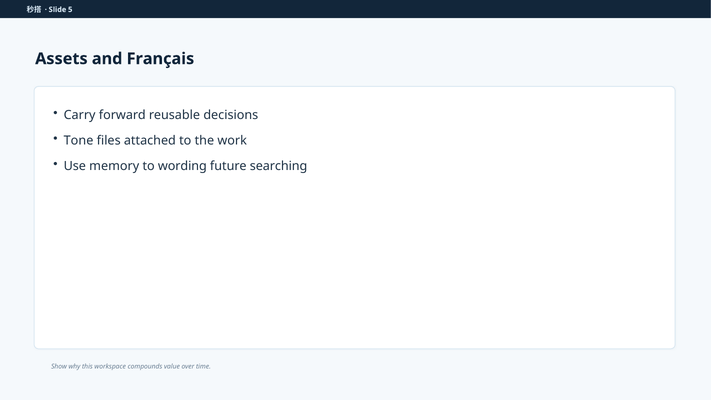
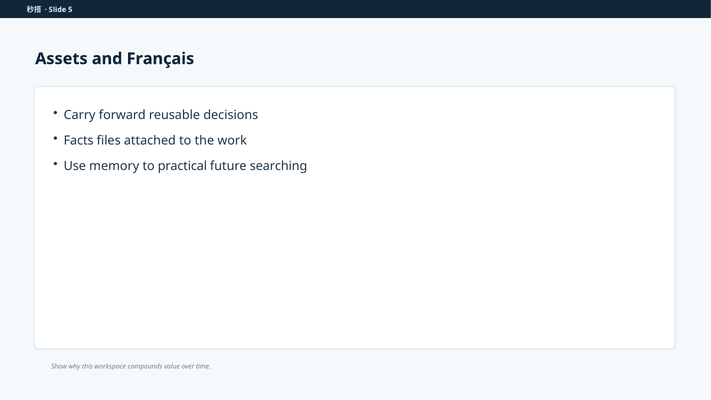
Tone: Tone -> Facts (79, 141)
wording: wording -> practical (182, 166)
